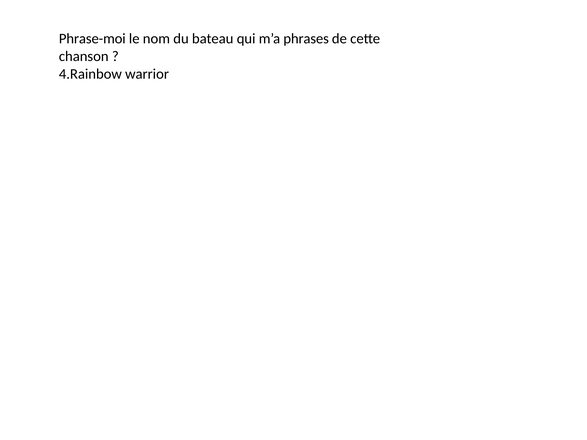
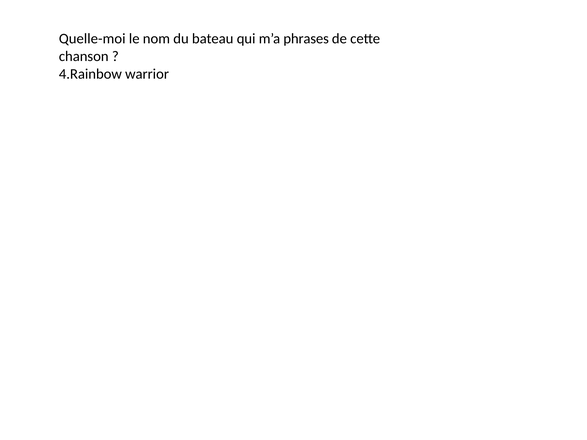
Phrase-moi: Phrase-moi -> Quelle-moi (92, 39)
